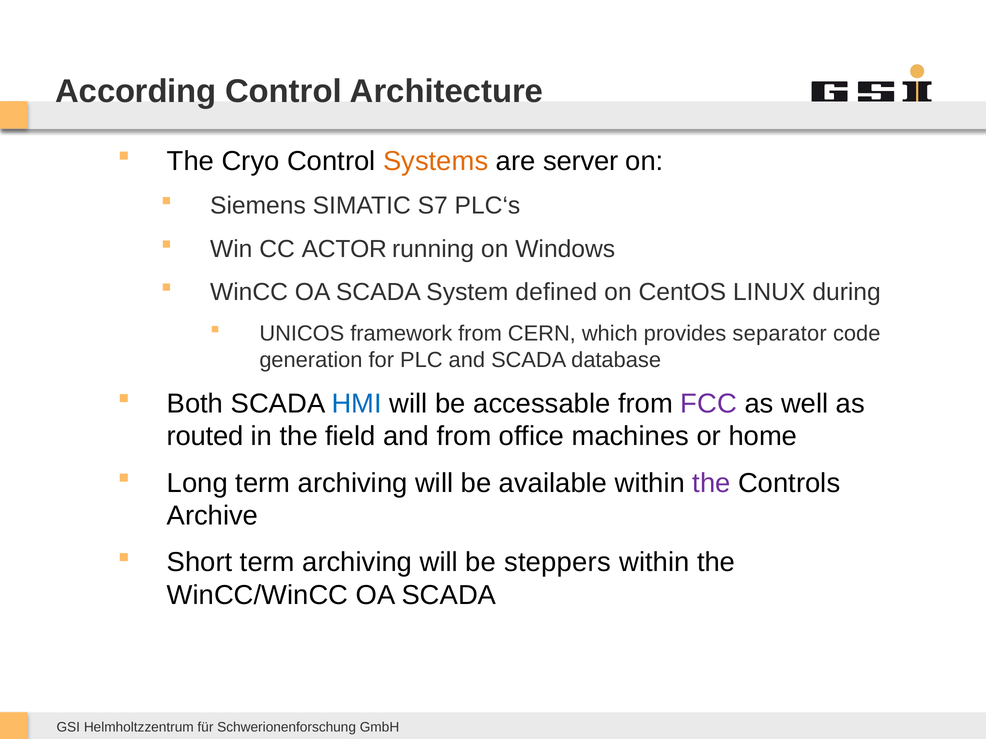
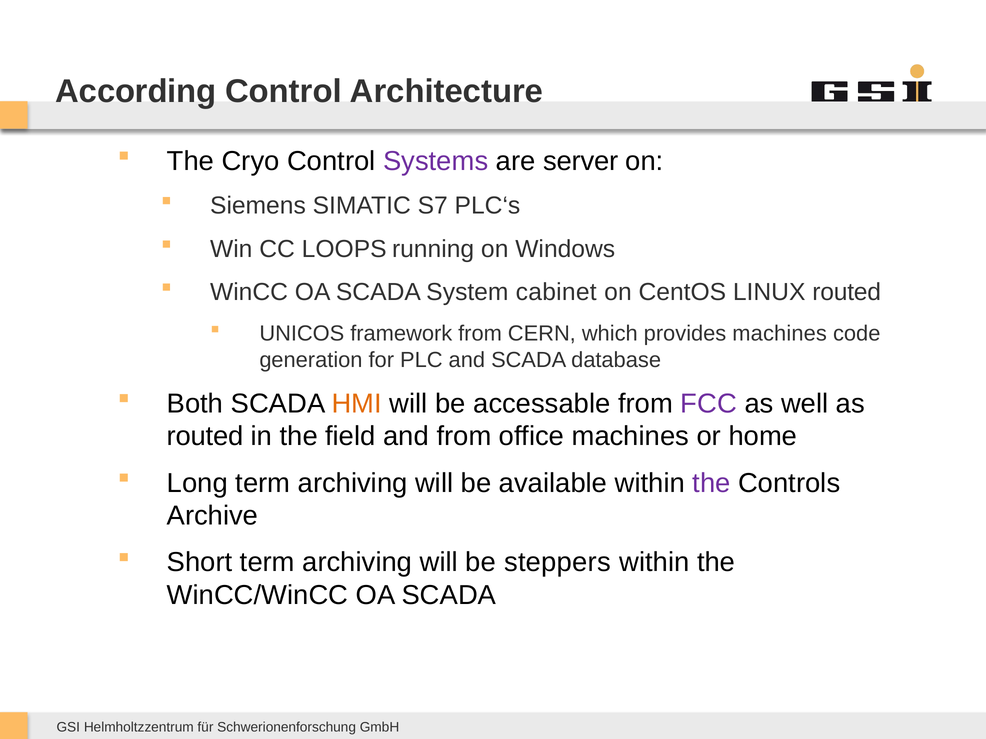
Systems colour: orange -> purple (436, 161)
ACTOR: ACTOR -> LOOPS (344, 249)
defined: defined -> cabinet (556, 292)
LINUX during: during -> routed (847, 292)
provides separator: separator -> machines (780, 334)
HMI colour: blue -> orange (357, 404)
